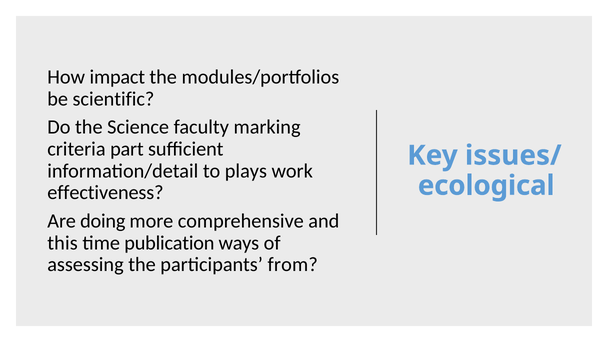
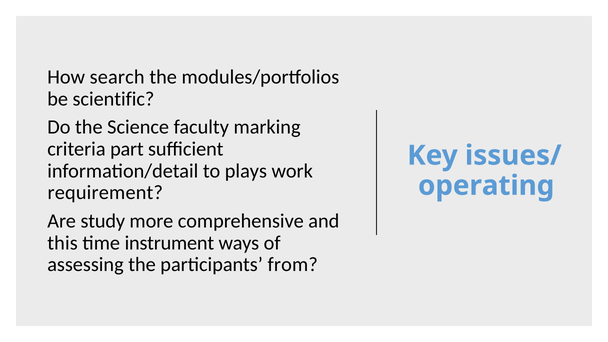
impact: impact -> search (117, 77)
ecological: ecological -> operating (486, 186)
effectiveness: effectiveness -> requirement (105, 193)
doing: doing -> study (103, 221)
publication: publication -> instrument (169, 243)
